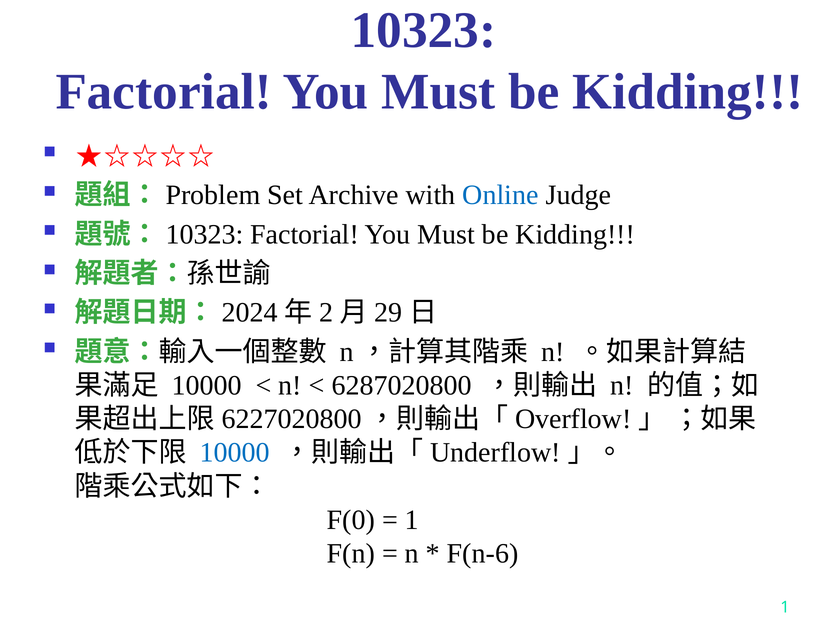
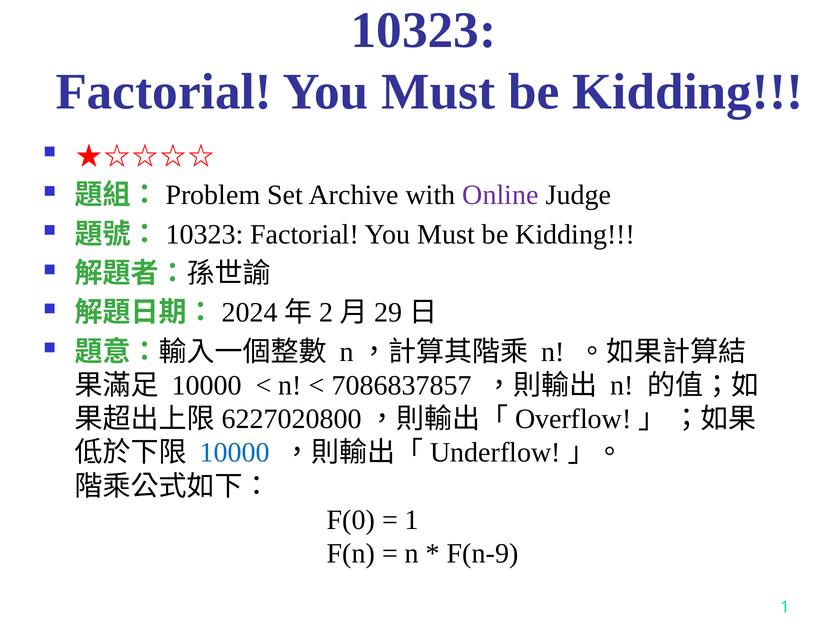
Online colour: blue -> purple (500, 195)
6287020800: 6287020800 -> 7086837857 (402, 386)
F(n-6: F(n-6 -> F(n-9 (483, 554)
